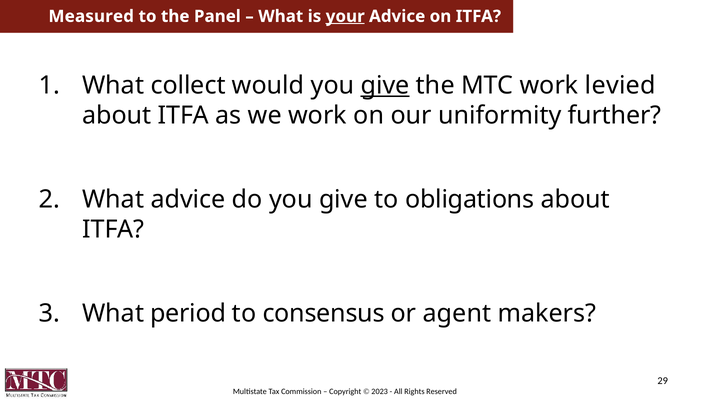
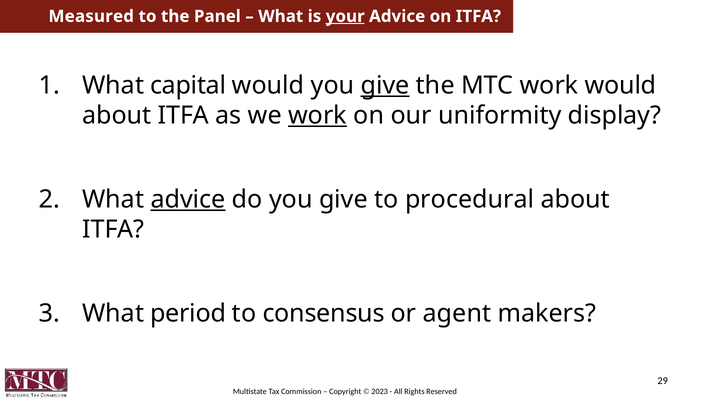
collect: collect -> capital (188, 85)
work levied: levied -> would (621, 85)
work underline: none -> present (318, 115)
further: further -> display (614, 115)
advice underline: none -> present (188, 199)
obligations: obligations -> procedural (470, 199)
